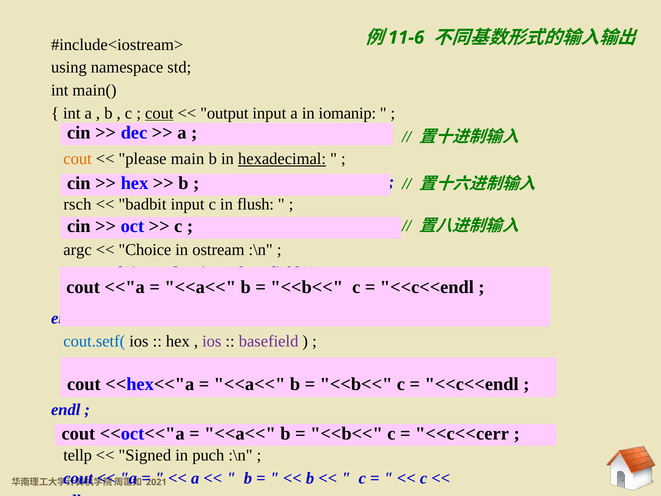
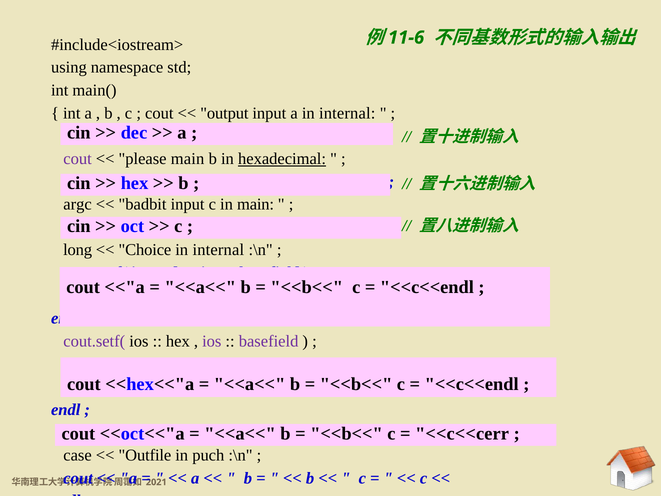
cout underline: present -> none (159, 113)
a in iomanip: iomanip -> internal (347, 113)
cout colour: orange -> purple (78, 159)
rsch: rsch -> argc (78, 204)
in flush: flush -> main (256, 204)
argc: argc -> long (78, 250)
ostream: ostream -> internal (218, 250)
cout.setf( colour: blue -> purple (94, 341)
tellp: tellp -> case (78, 455)
Signed: Signed -> Outfile (145, 455)
